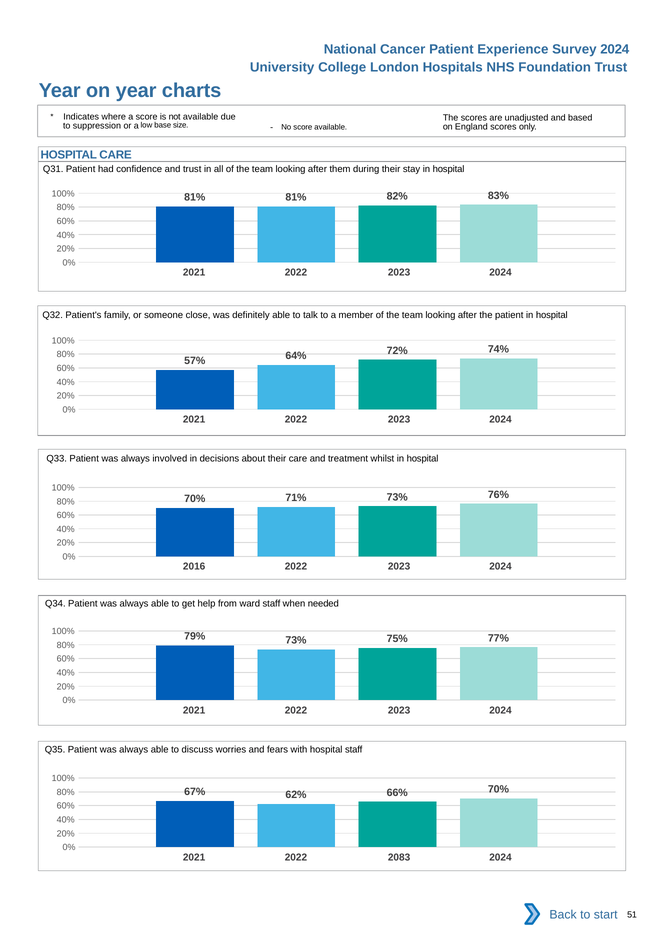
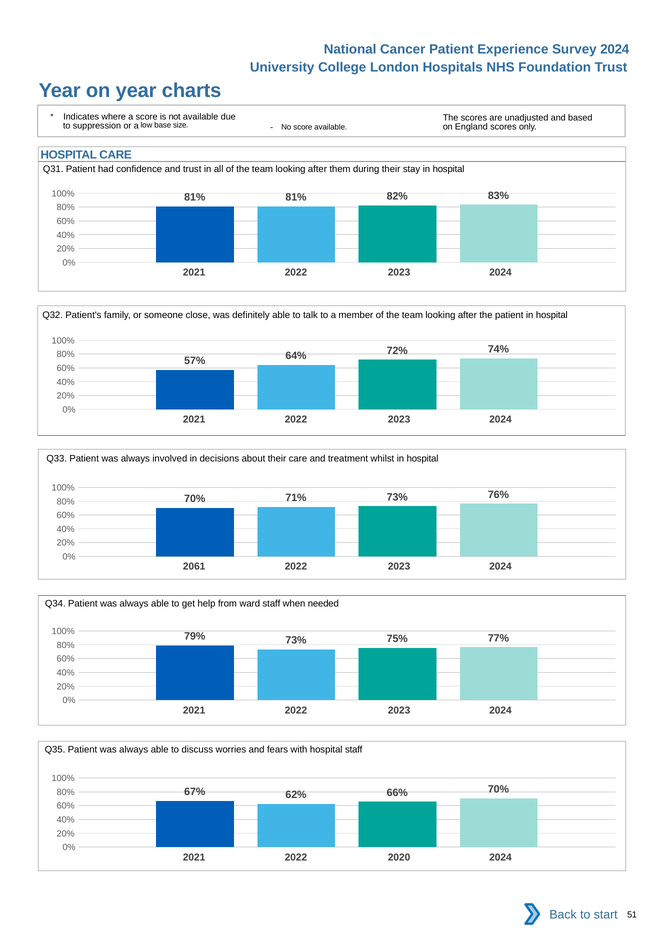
2016: 2016 -> 2061 (194, 567)
2083: 2083 -> 2020 (399, 857)
